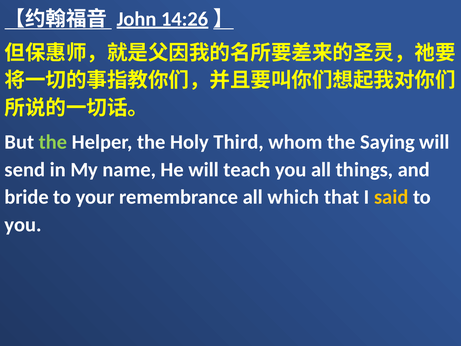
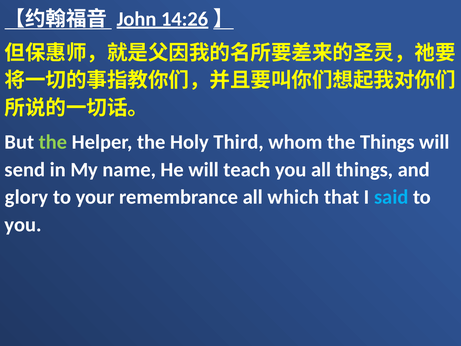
the Saying: Saying -> Things (387, 142)
bride: bride -> glory (27, 197)
said colour: yellow -> light blue (391, 197)
